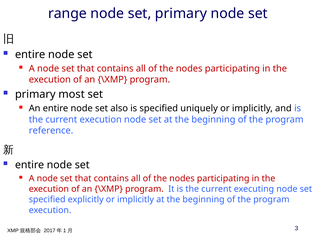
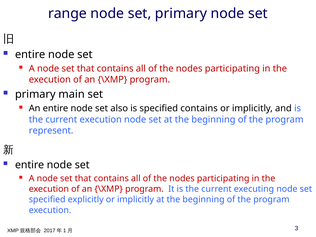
most: most -> main (72, 94)
specified uniquely: uniquely -> contains (199, 108)
reference: reference -> represent (51, 131)
